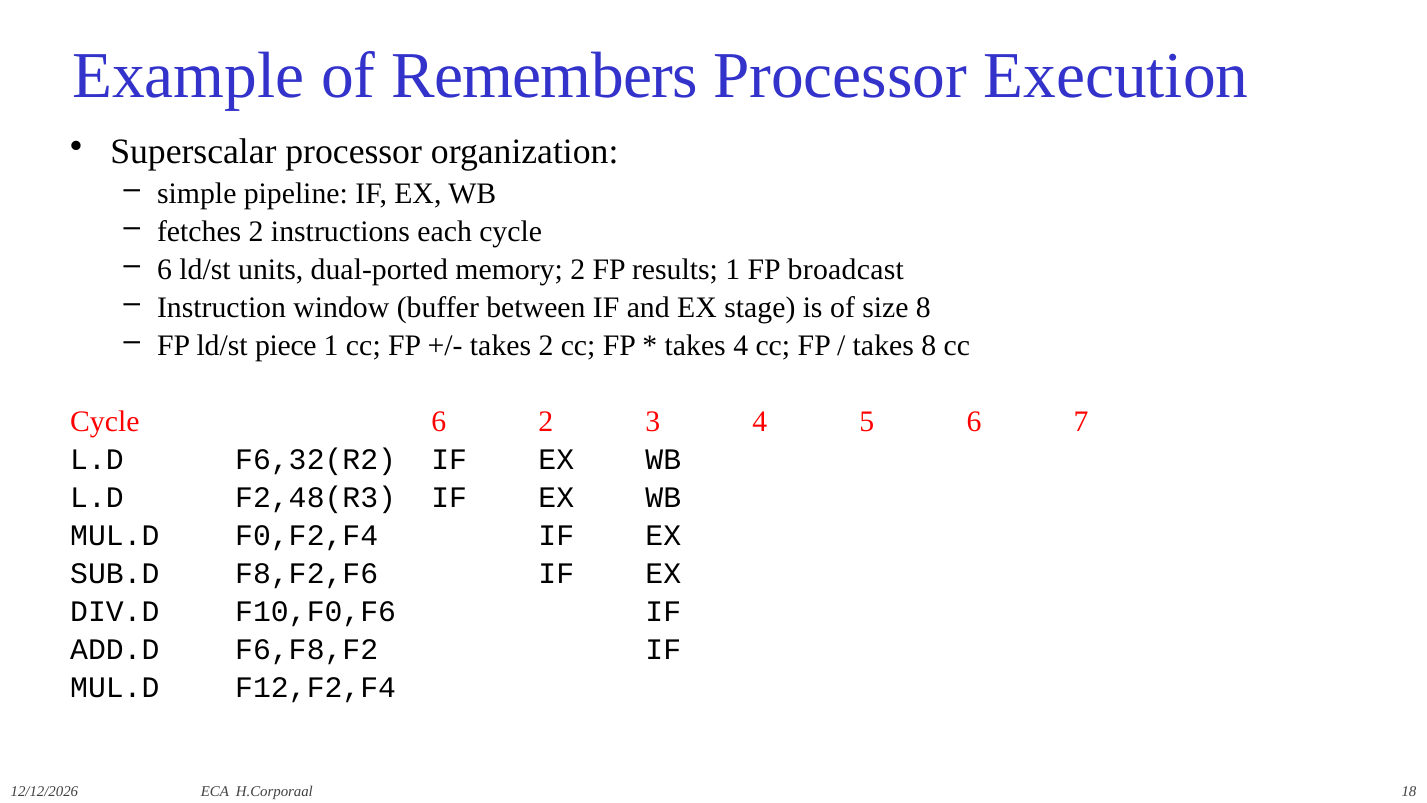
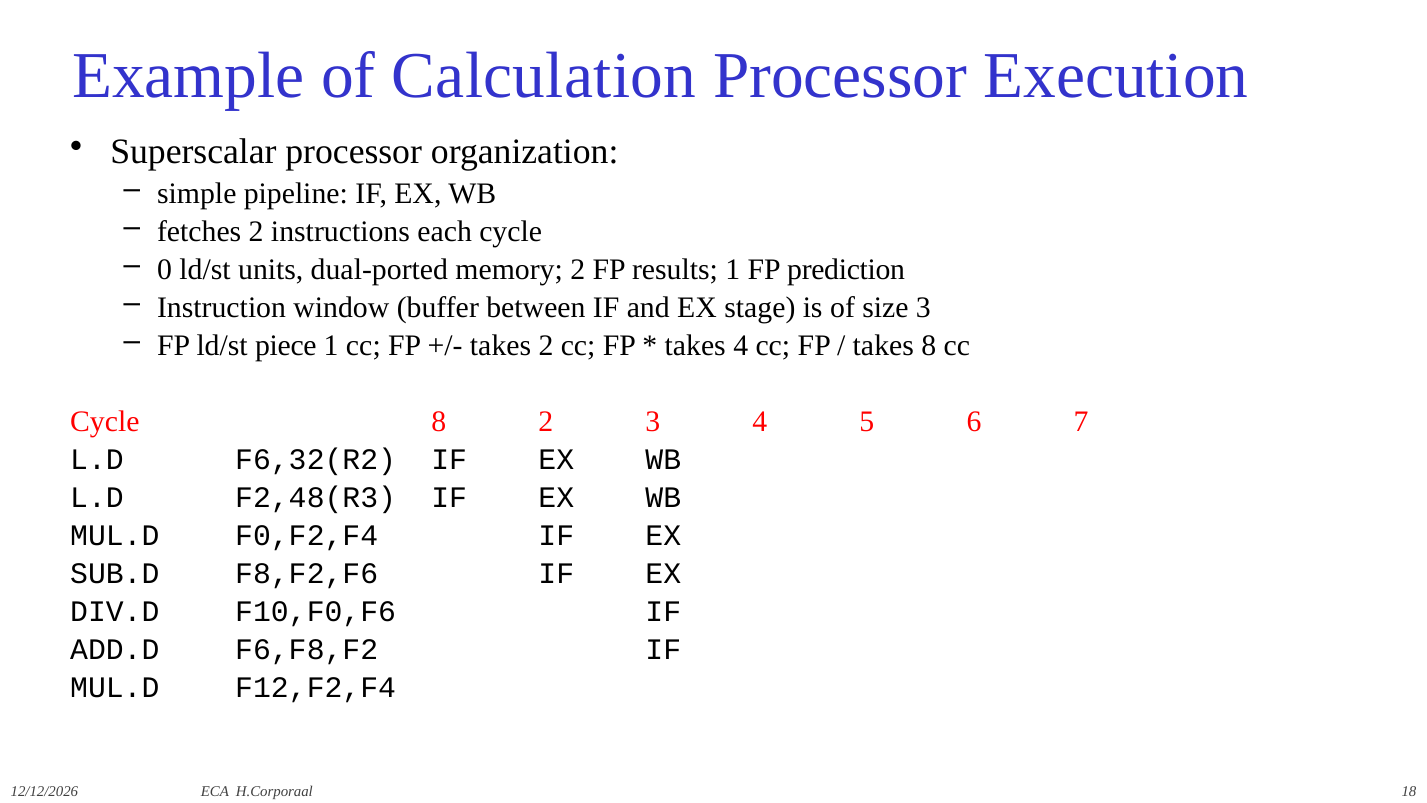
Remembers: Remembers -> Calculation (544, 75)
6: 6 -> 0 (165, 269)
broadcast: broadcast -> prediction (846, 269)
size 8: 8 -> 3 (923, 307)
Cycle 6: 6 -> 8 (439, 421)
